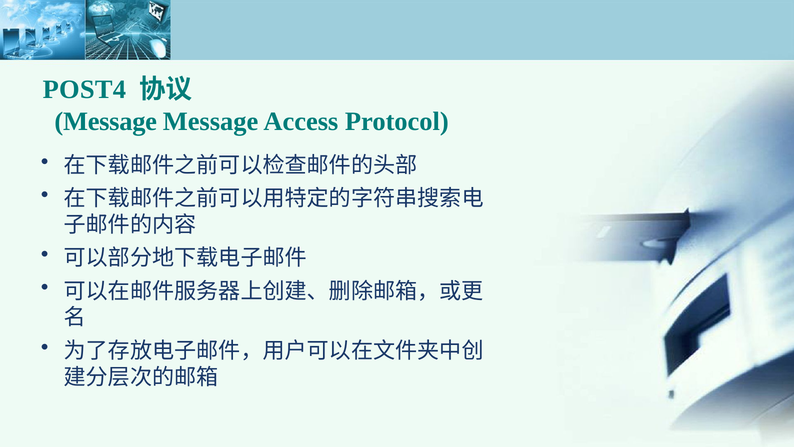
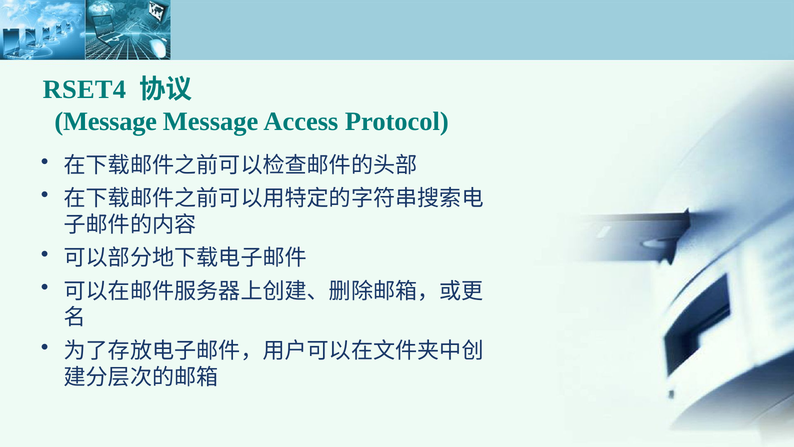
POST4: POST4 -> RSET4 (84, 90)
